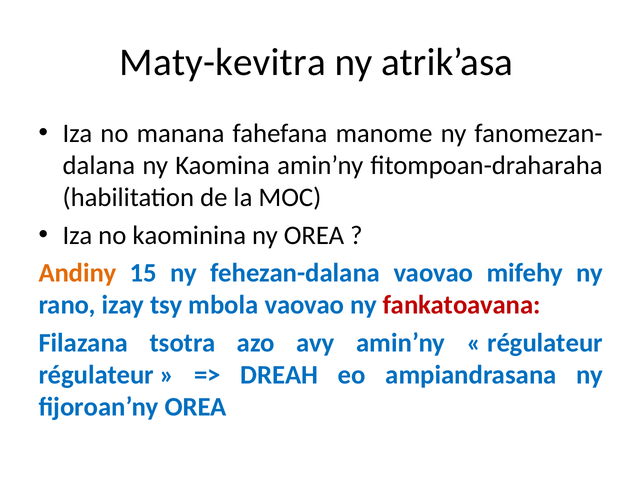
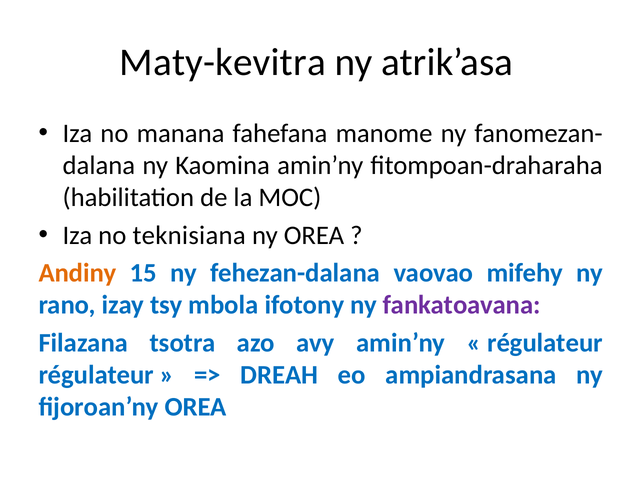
kaominina: kaominina -> teknisiana (189, 235)
mbola vaovao: vaovao -> ifotony (304, 305)
fankatoavana colour: red -> purple (462, 305)
